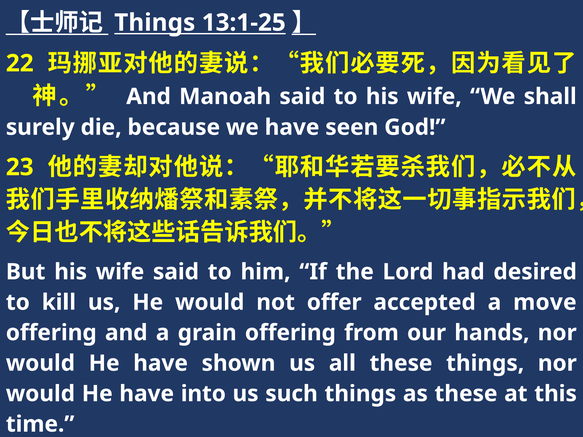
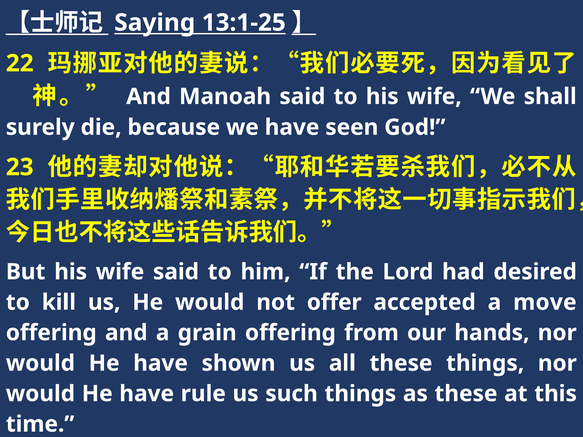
Things: Things -> Saying (155, 23)
into: into -> rule (203, 394)
